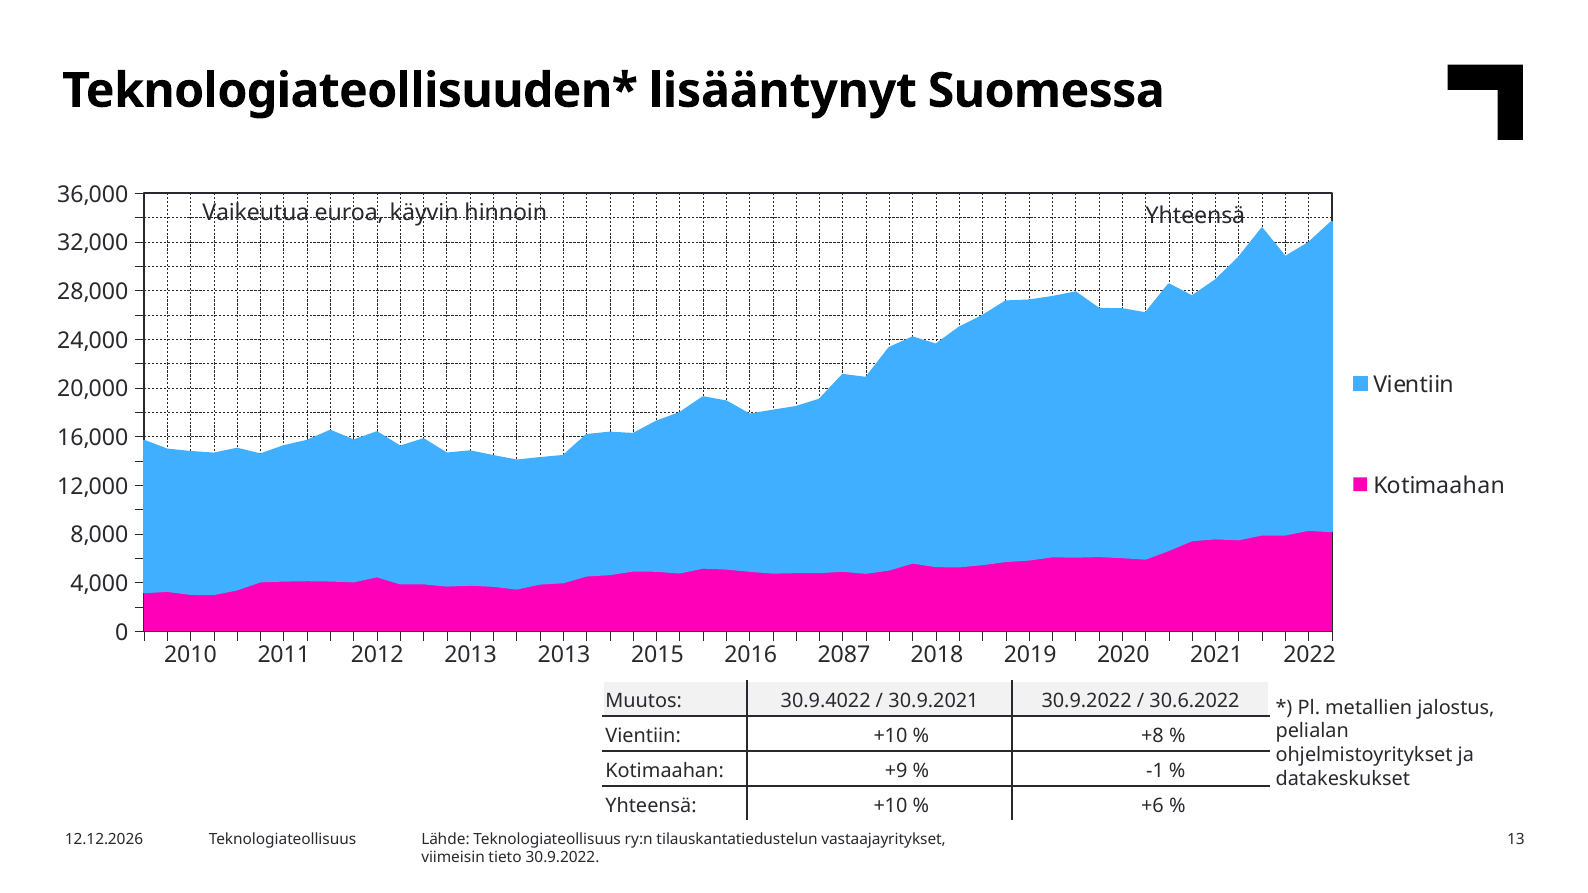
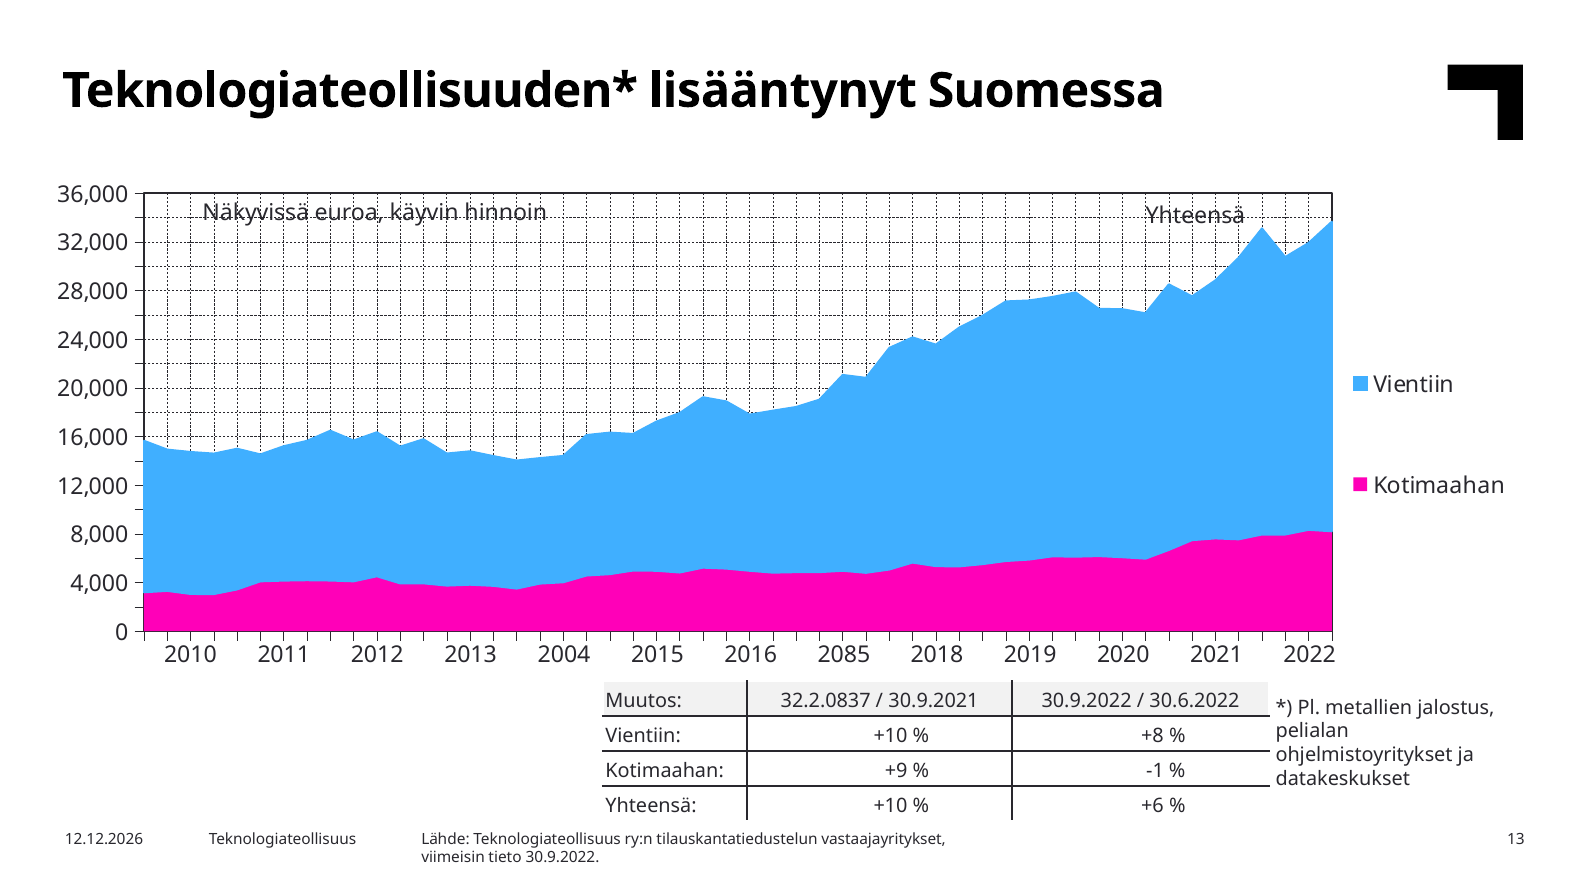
Vaikeutua: Vaikeutua -> Näkyvissä (256, 213)
2013 2013: 2013 -> 2004 (564, 655)
2087: 2087 -> 2085 (844, 655)
30.9.4022: 30.9.4022 -> 32.2.0837 (826, 701)
